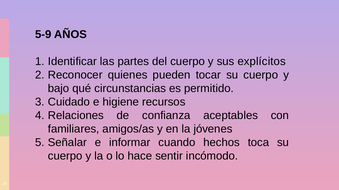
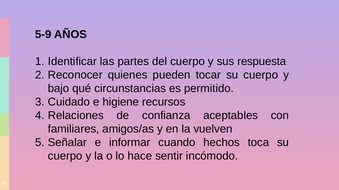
explícitos: explícitos -> respuesta (262, 62)
jóvenes: jóvenes -> vuelven (213, 129)
